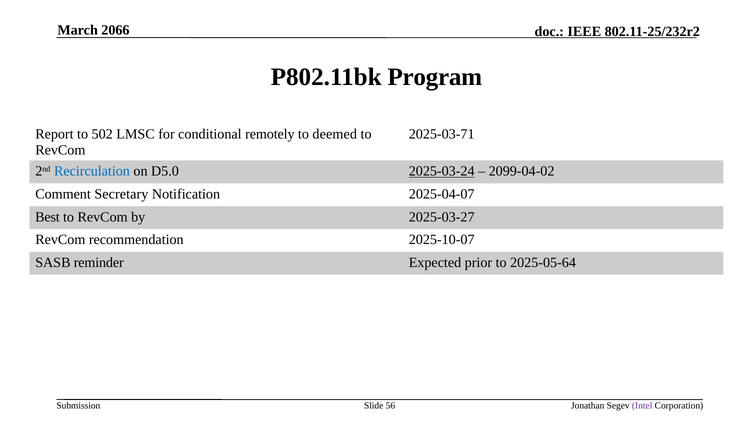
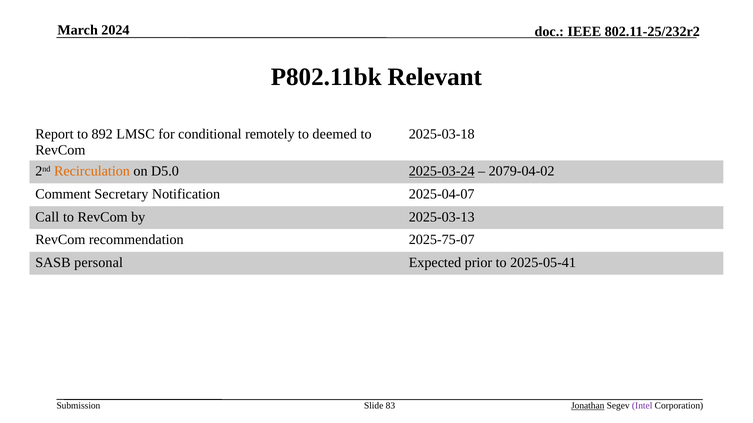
2066: 2066 -> 2024 (115, 30)
Program: Program -> Relevant (435, 77)
502: 502 -> 892 (102, 134)
2025-03-71: 2025-03-71 -> 2025-03-18 (442, 134)
Recirculation colour: blue -> orange (92, 171)
2099-04-02: 2099-04-02 -> 2079-04-02 (522, 171)
Best: Best -> Call (47, 217)
2025-03-27: 2025-03-27 -> 2025-03-13 (442, 217)
2025-10-07: 2025-10-07 -> 2025-75-07 (442, 240)
reminder: reminder -> personal (99, 263)
2025-05-64: 2025-05-64 -> 2025-05-41 (543, 263)
56: 56 -> 83 (390, 406)
Jonathan underline: none -> present (588, 406)
